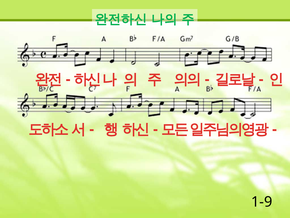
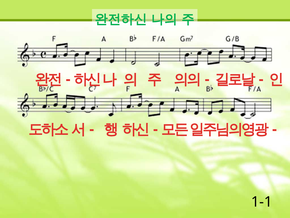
1-9: 1-9 -> 1-1 (262, 201)
